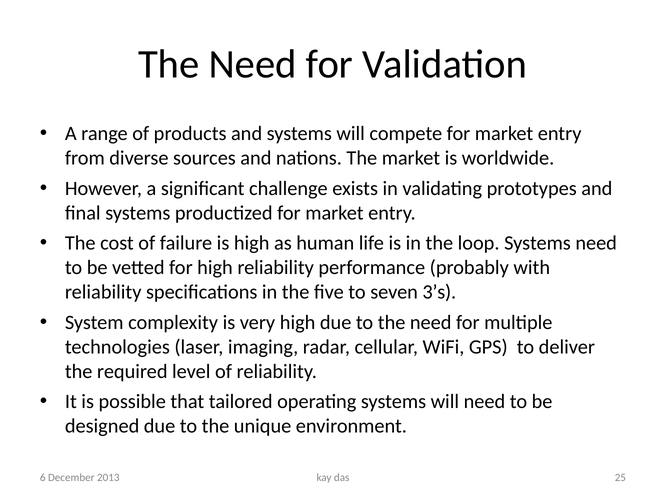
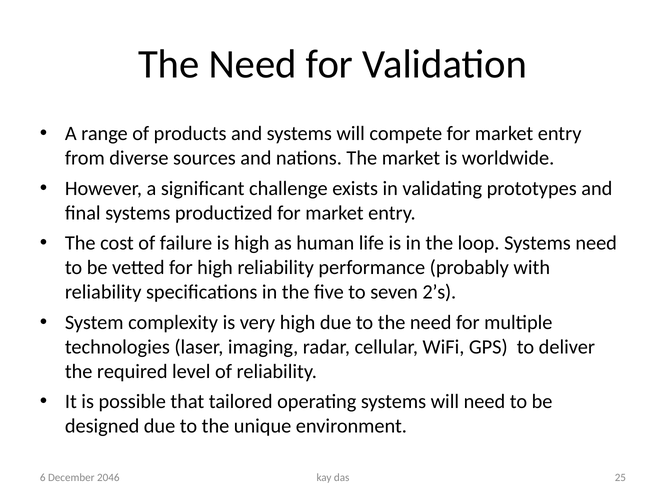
3’s: 3’s -> 2’s (439, 292)
2013: 2013 -> 2046 (108, 477)
